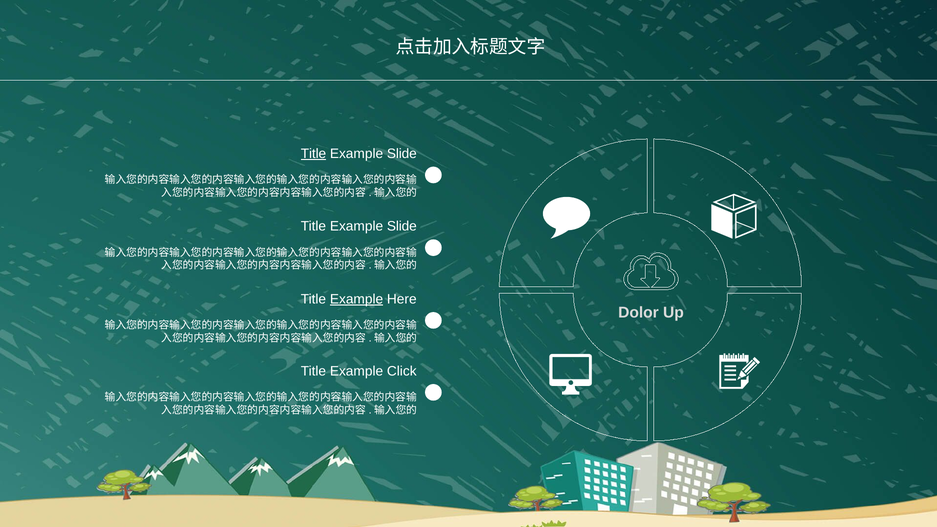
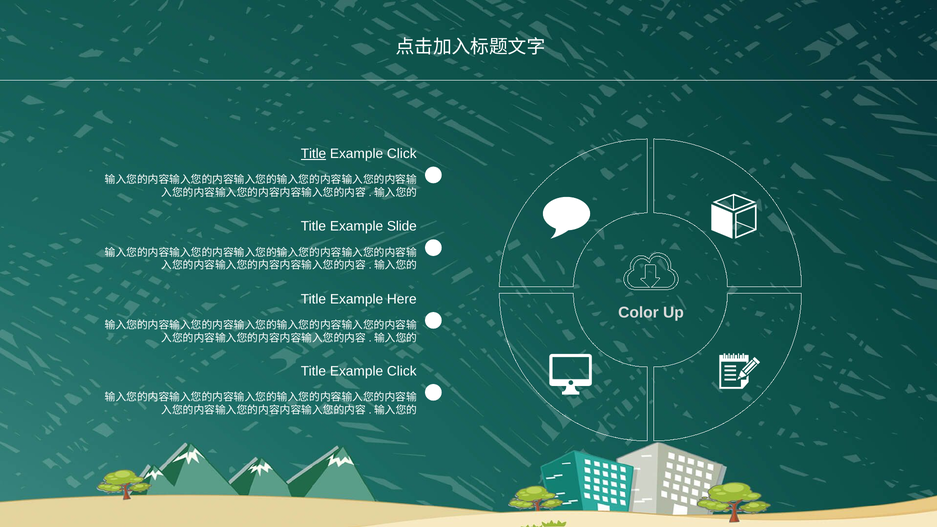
Slide: Slide -> Click (402, 154)
Example underline: present -> none (357, 299)
Dolor: Dolor -> Color (638, 313)
